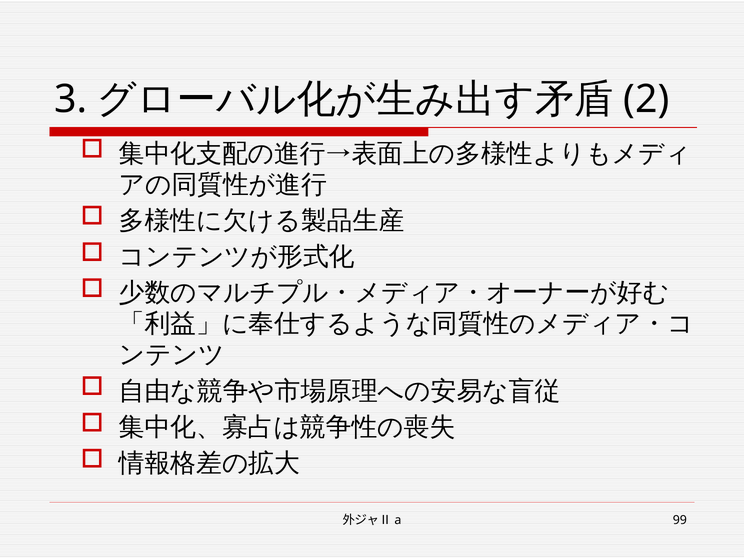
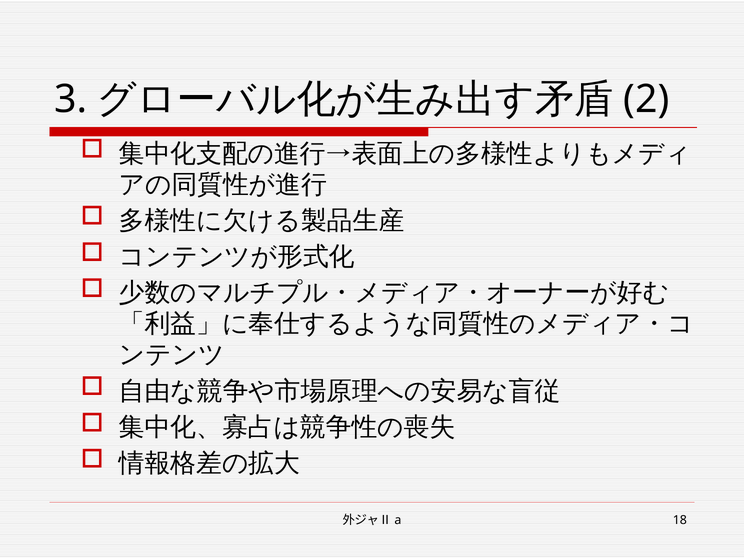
99: 99 -> 18 (680, 520)
